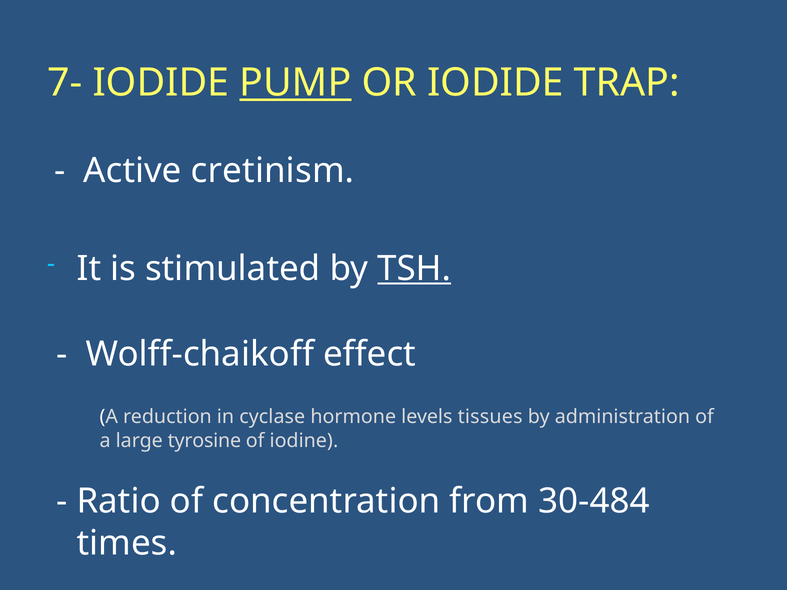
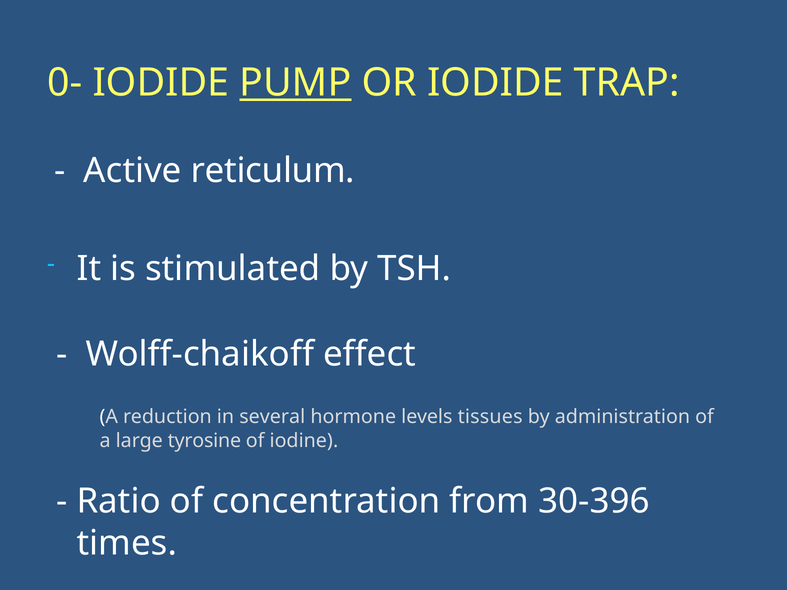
7-: 7- -> 0- (65, 83)
cretinism: cretinism -> reticulum (273, 171)
TSH underline: present -> none (414, 269)
cyclase: cyclase -> several (272, 417)
30-484: 30-484 -> 30-396 (594, 501)
